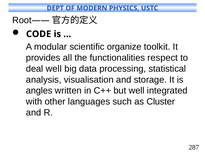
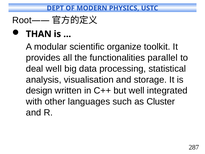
CODE: CODE -> THAN (39, 34)
respect: respect -> parallel (163, 58)
angles: angles -> design (39, 90)
